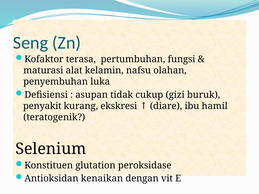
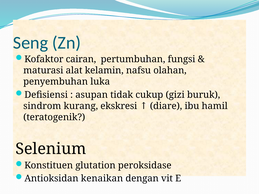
terasa: terasa -> cairan (81, 59)
penyakit: penyakit -> sindrom (42, 106)
